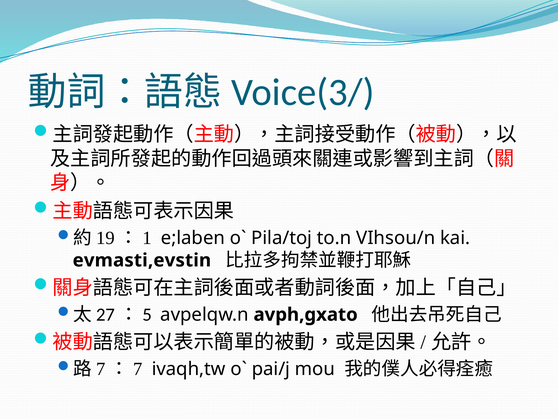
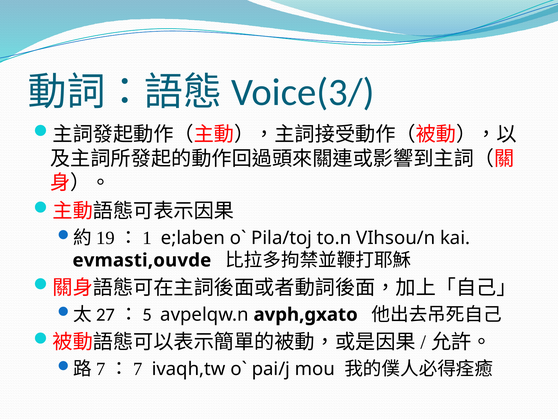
evmasti,evstin: evmasti,evstin -> evmasti,ouvde (142, 260)
